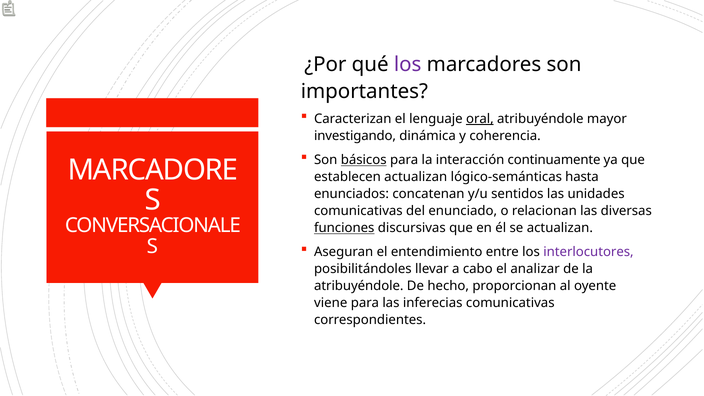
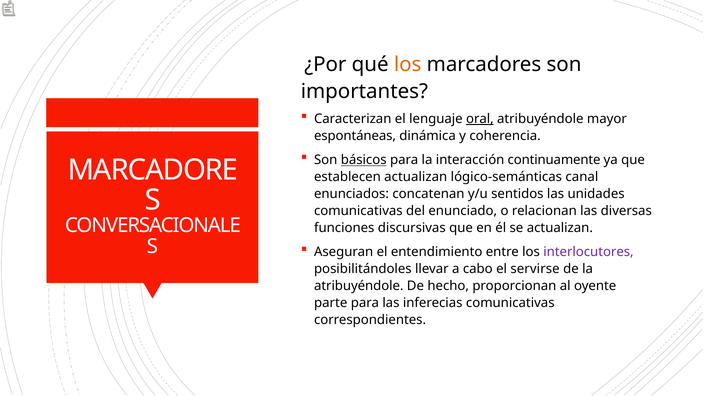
los colour: purple -> orange (408, 65)
investigando: investigando -> espontáneas (355, 136)
hasta: hasta -> canal (582, 177)
funciones underline: present -> none (344, 228)
analizar: analizar -> servirse (535, 269)
viene: viene -> parte (331, 303)
